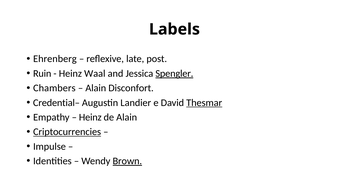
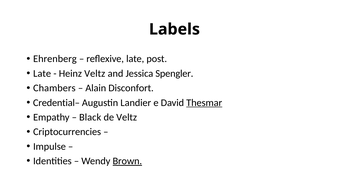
Ruin: Ruin -> Late (42, 74)
Heinz Waal: Waal -> Veltz (95, 74)
Spengler underline: present -> none (174, 74)
Heinz: Heinz -> Black (90, 117)
de Alain: Alain -> Veltz (127, 117)
Criptocurrencies underline: present -> none (67, 132)
